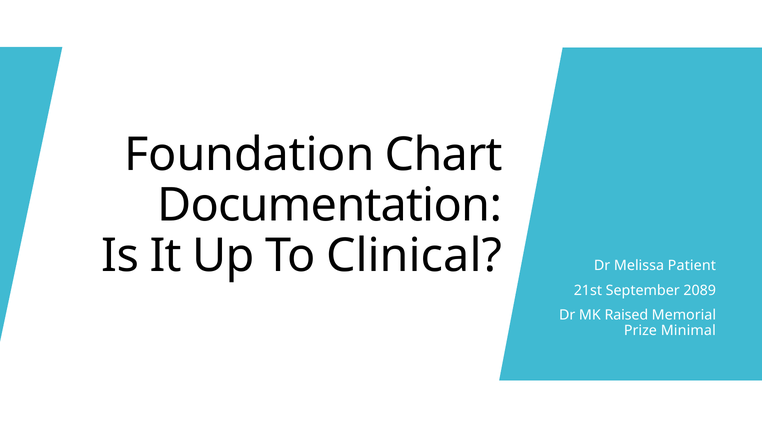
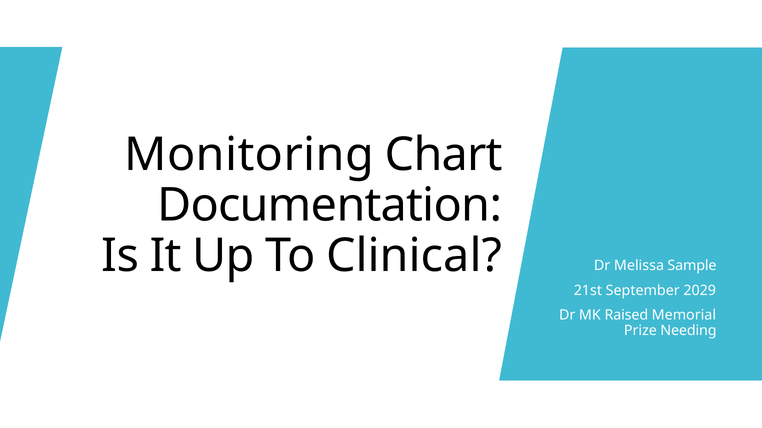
Foundation: Foundation -> Monitoring (249, 155)
Patient: Patient -> Sample (692, 266)
2089: 2089 -> 2029 (700, 291)
Minimal: Minimal -> Needing (688, 331)
